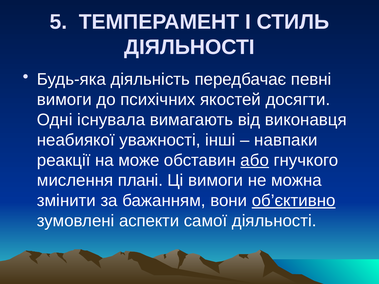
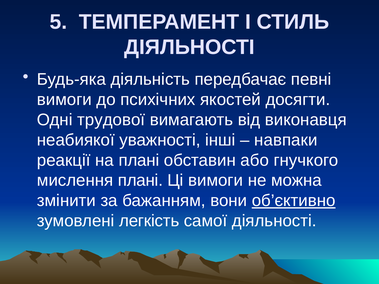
існувала: існувала -> трудової (111, 120)
на може: може -> плані (139, 160)
або underline: present -> none (255, 160)
аспекти: аспекти -> легкість (149, 221)
